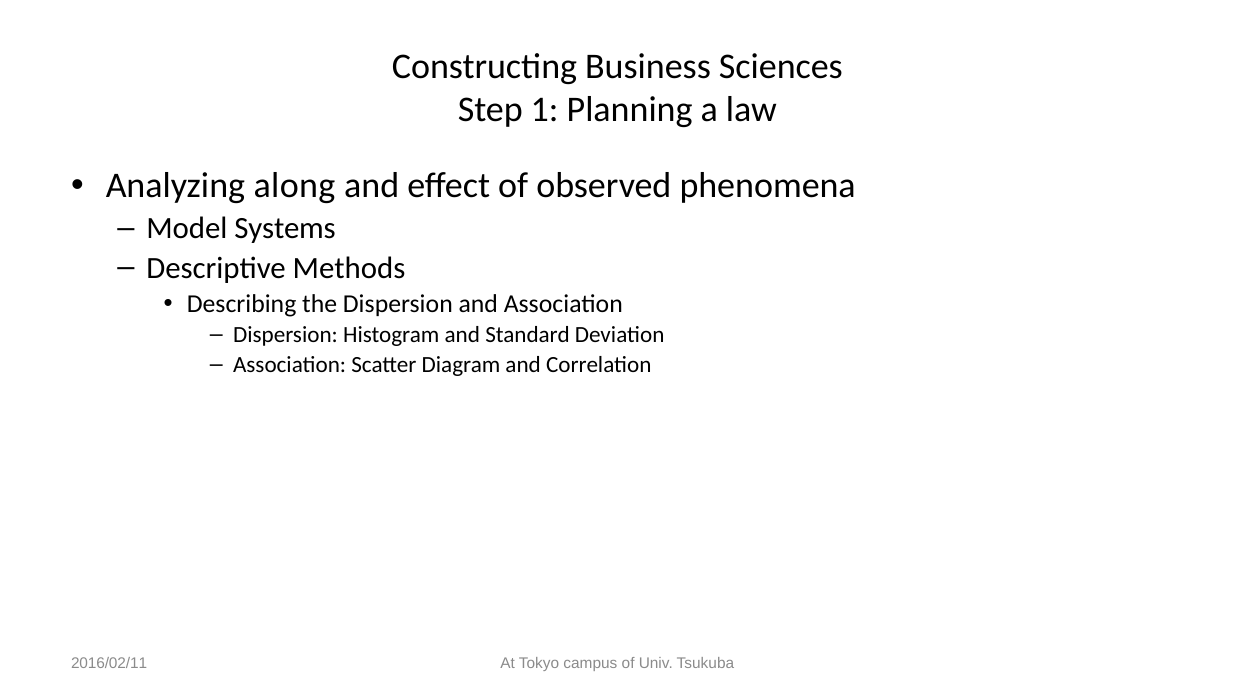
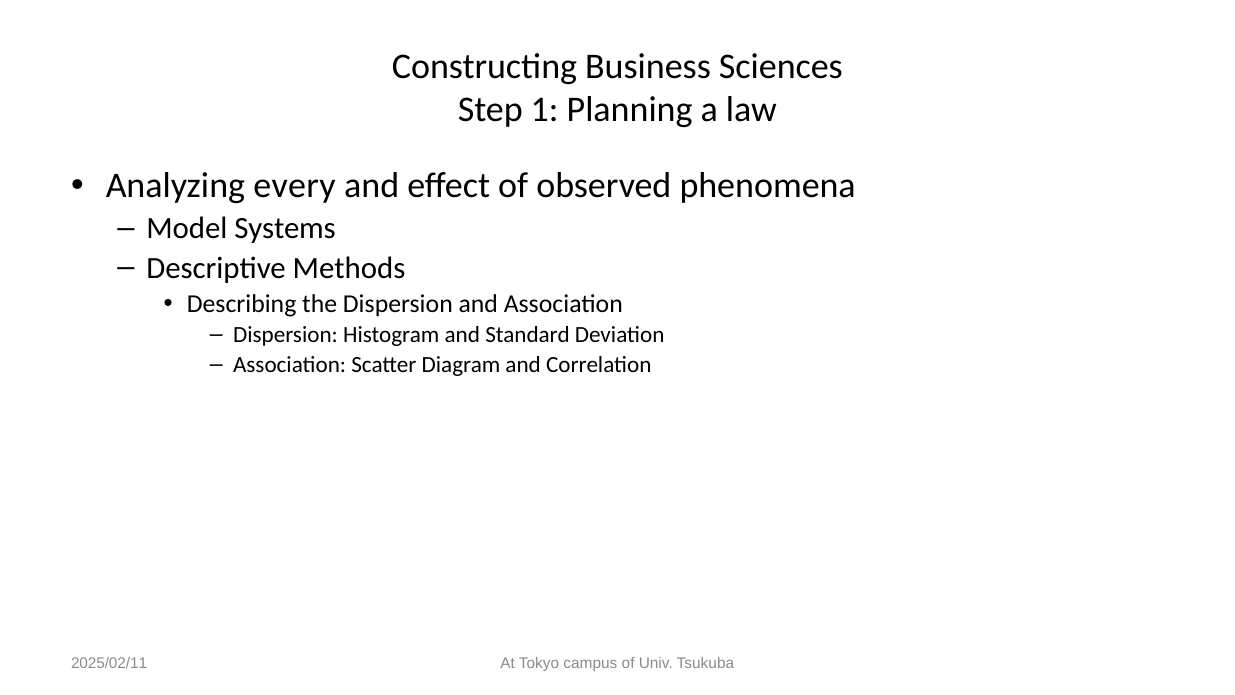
along: along -> every (294, 186)
2016/02/11: 2016/02/11 -> 2025/02/11 (109, 663)
